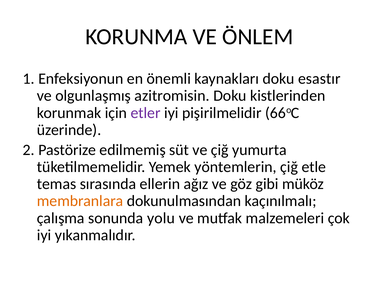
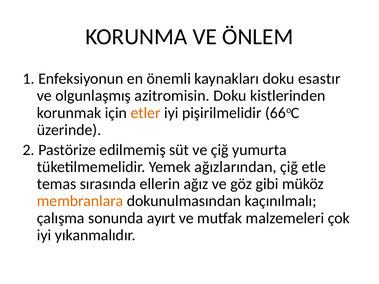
etler colour: purple -> orange (146, 113)
yöntemlerin: yöntemlerin -> ağızlarından (235, 167)
yolu: yolu -> ayırt (161, 218)
